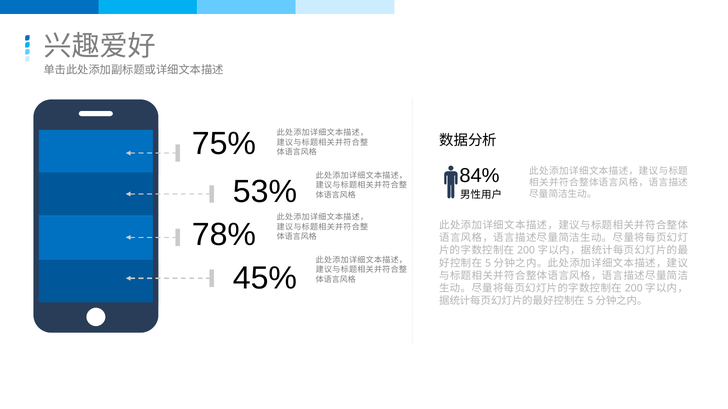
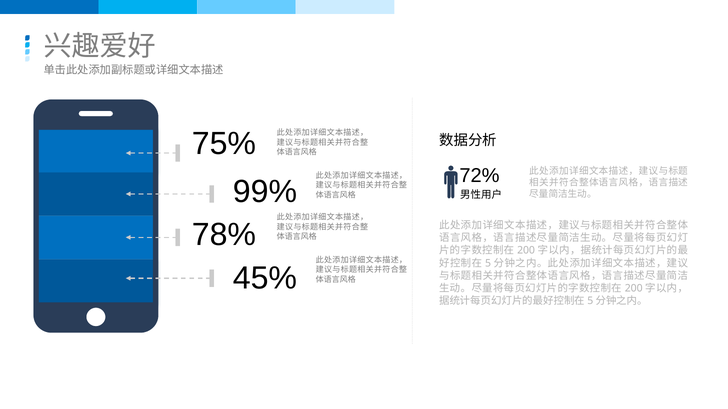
84%: 84% -> 72% (480, 176)
53%: 53% -> 99% (265, 192)
